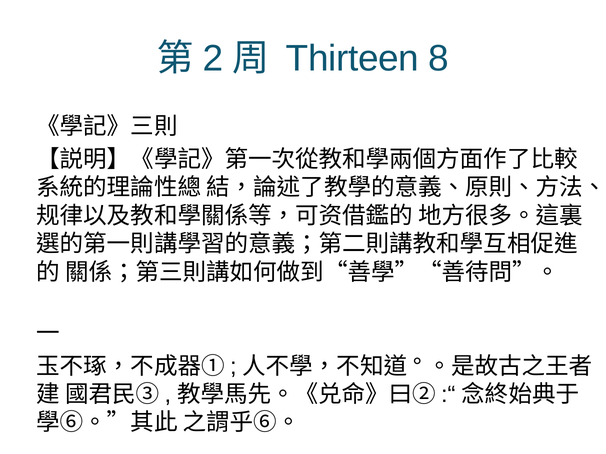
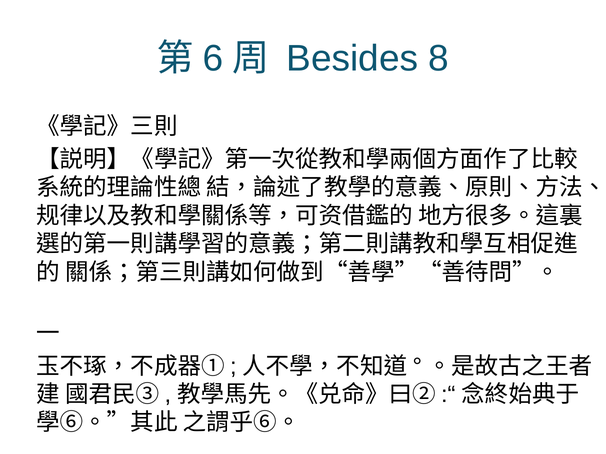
2: 2 -> 6 (213, 59)
Thirteen: Thirteen -> Besides (352, 59)
